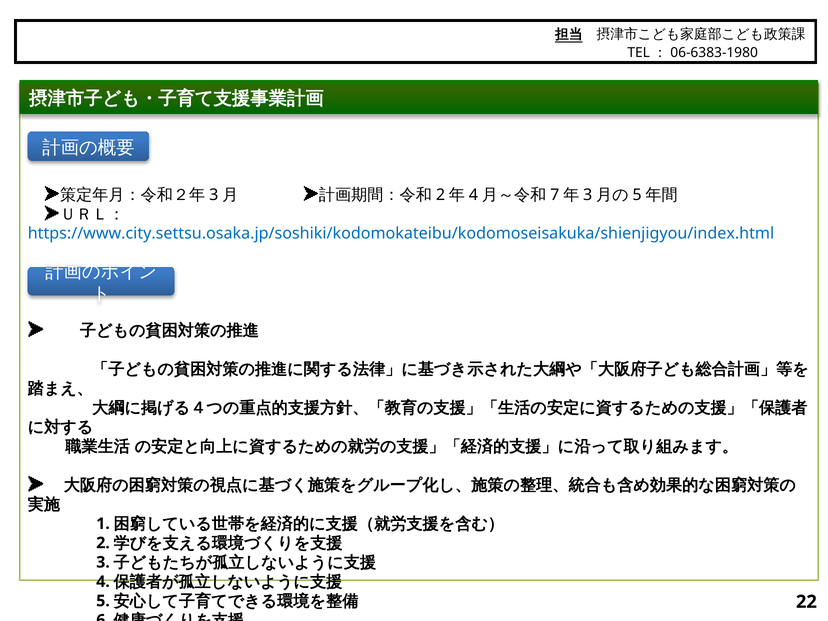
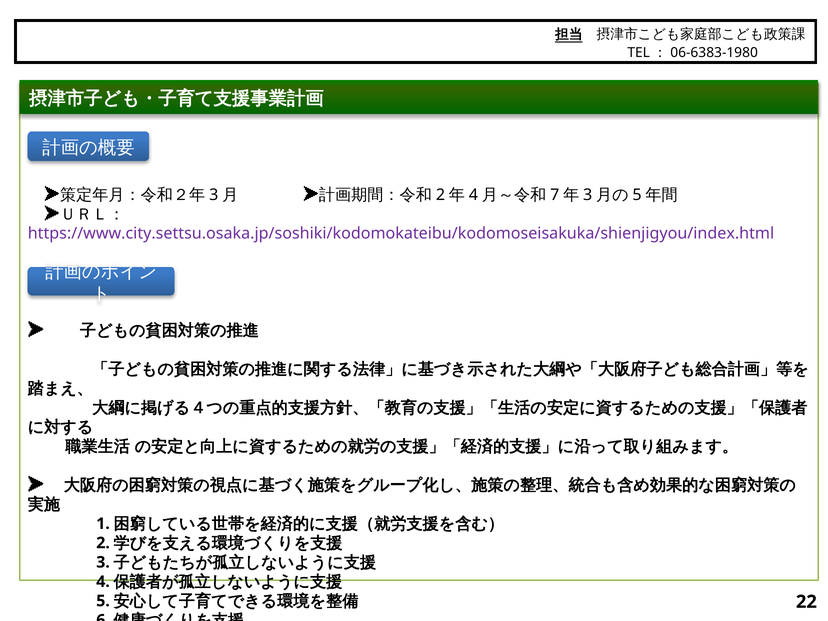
https://www.city.settsu.osaka.jp/soshiki/kodomokateibu/kodomoseisakuka/shienjigyou/index.html colour: blue -> purple (401, 234)
